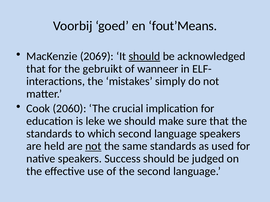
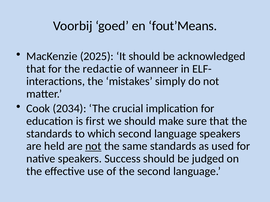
2069: 2069 -> 2025 (97, 56)
should underline: present -> none (144, 56)
gebruikt: gebruikt -> redactie (103, 69)
2060: 2060 -> 2034 (69, 109)
leke: leke -> first (95, 121)
